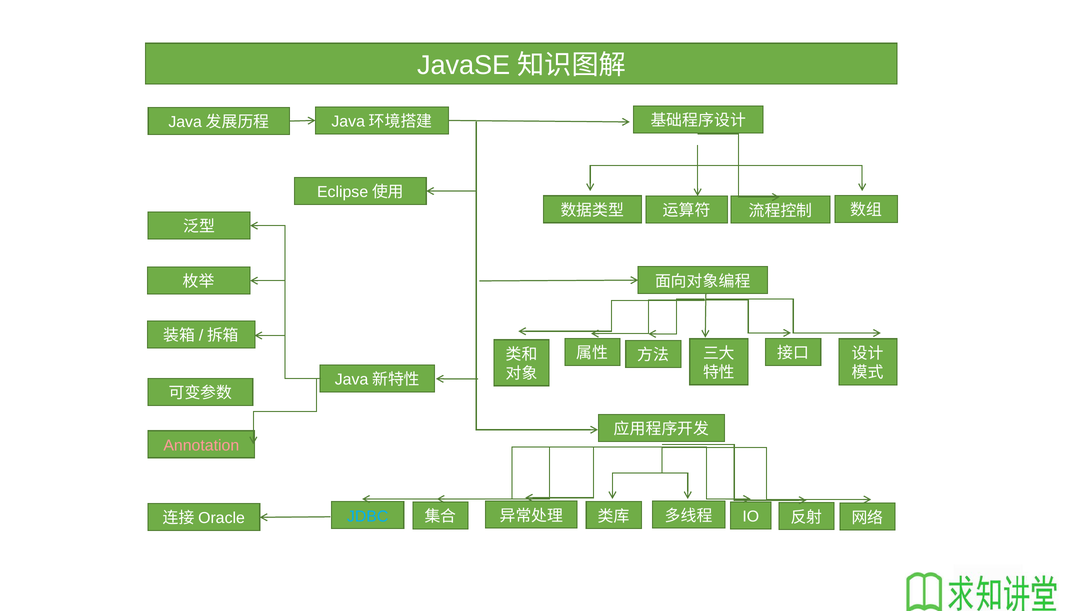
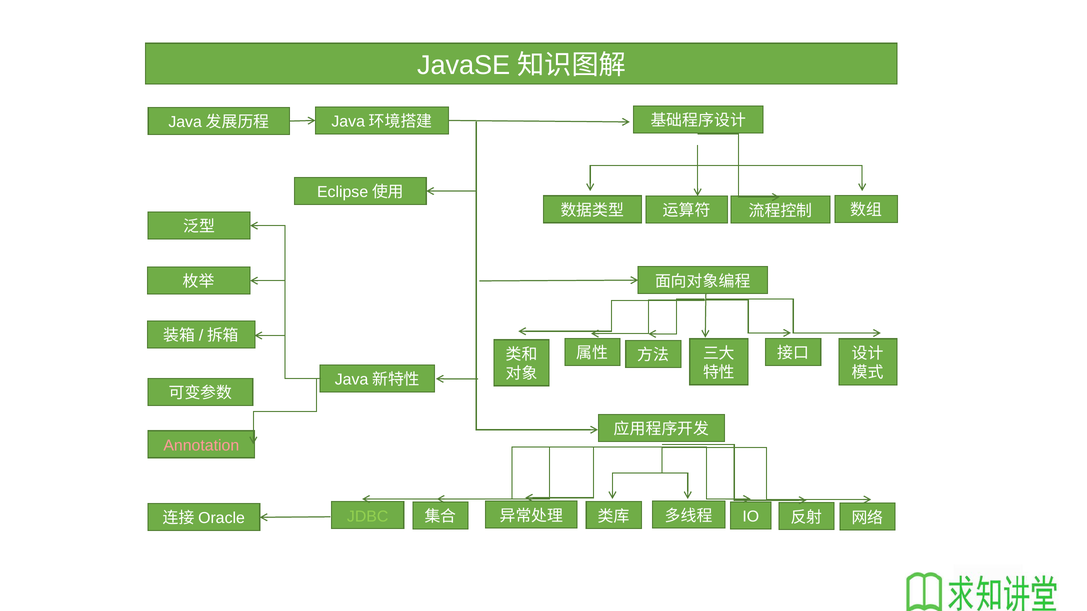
JDBC colour: light blue -> light green (368, 517)
